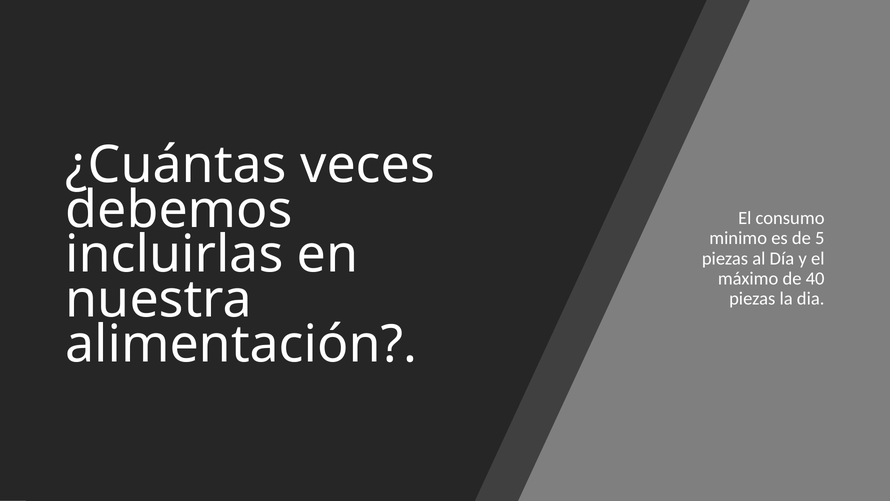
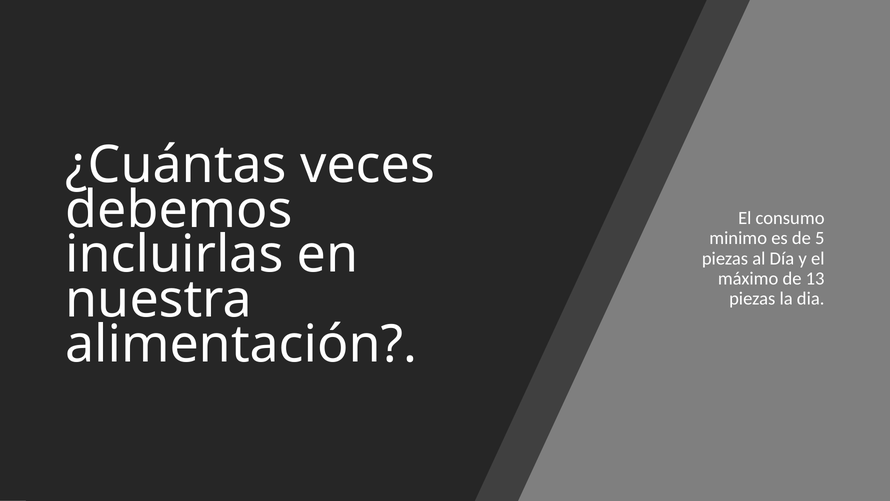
40: 40 -> 13 (815, 278)
